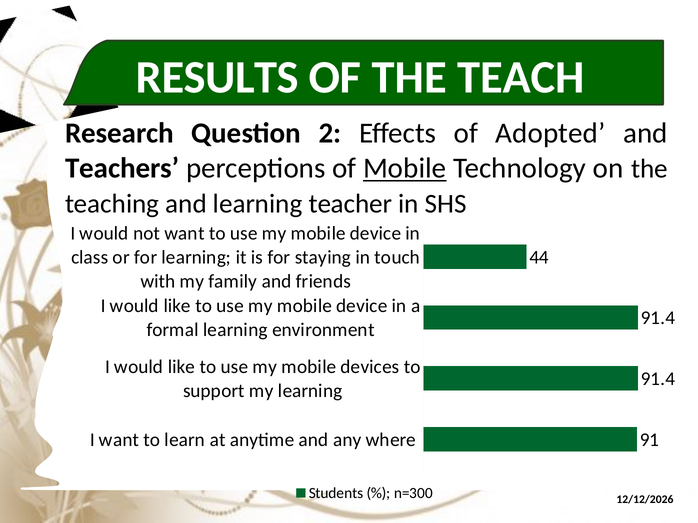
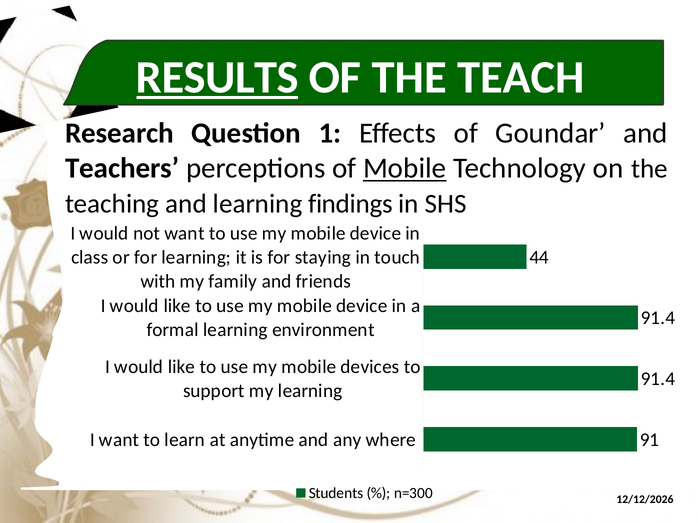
RESULTS underline: none -> present (217, 78)
2: 2 -> 1 (330, 133)
Adopted: Adopted -> Goundar (551, 133)
teacher: teacher -> findings (350, 204)
